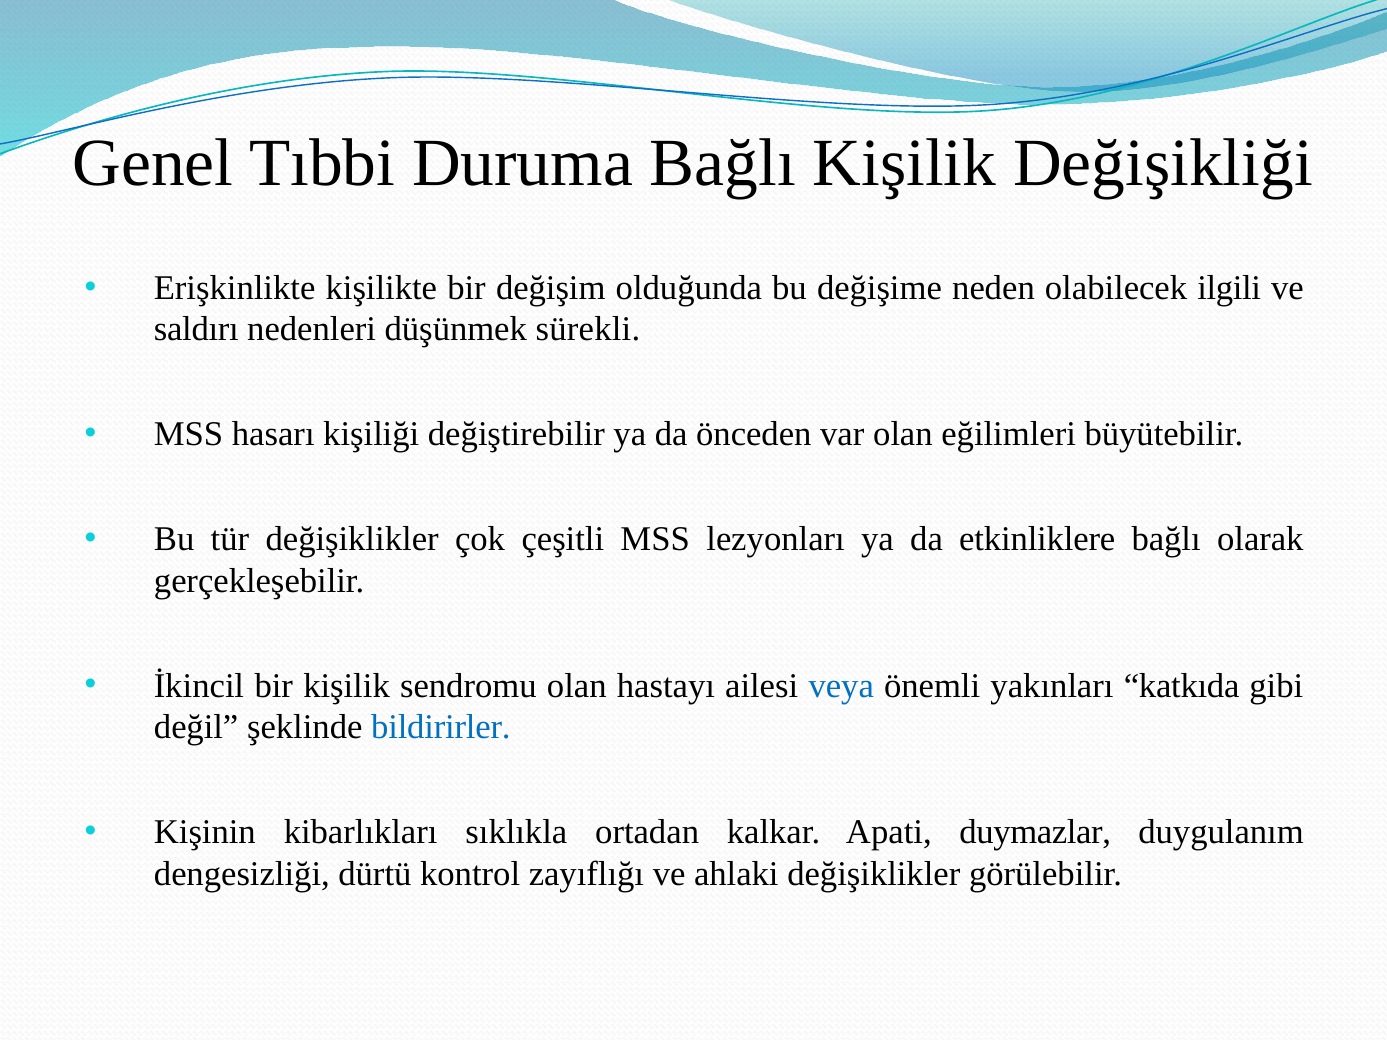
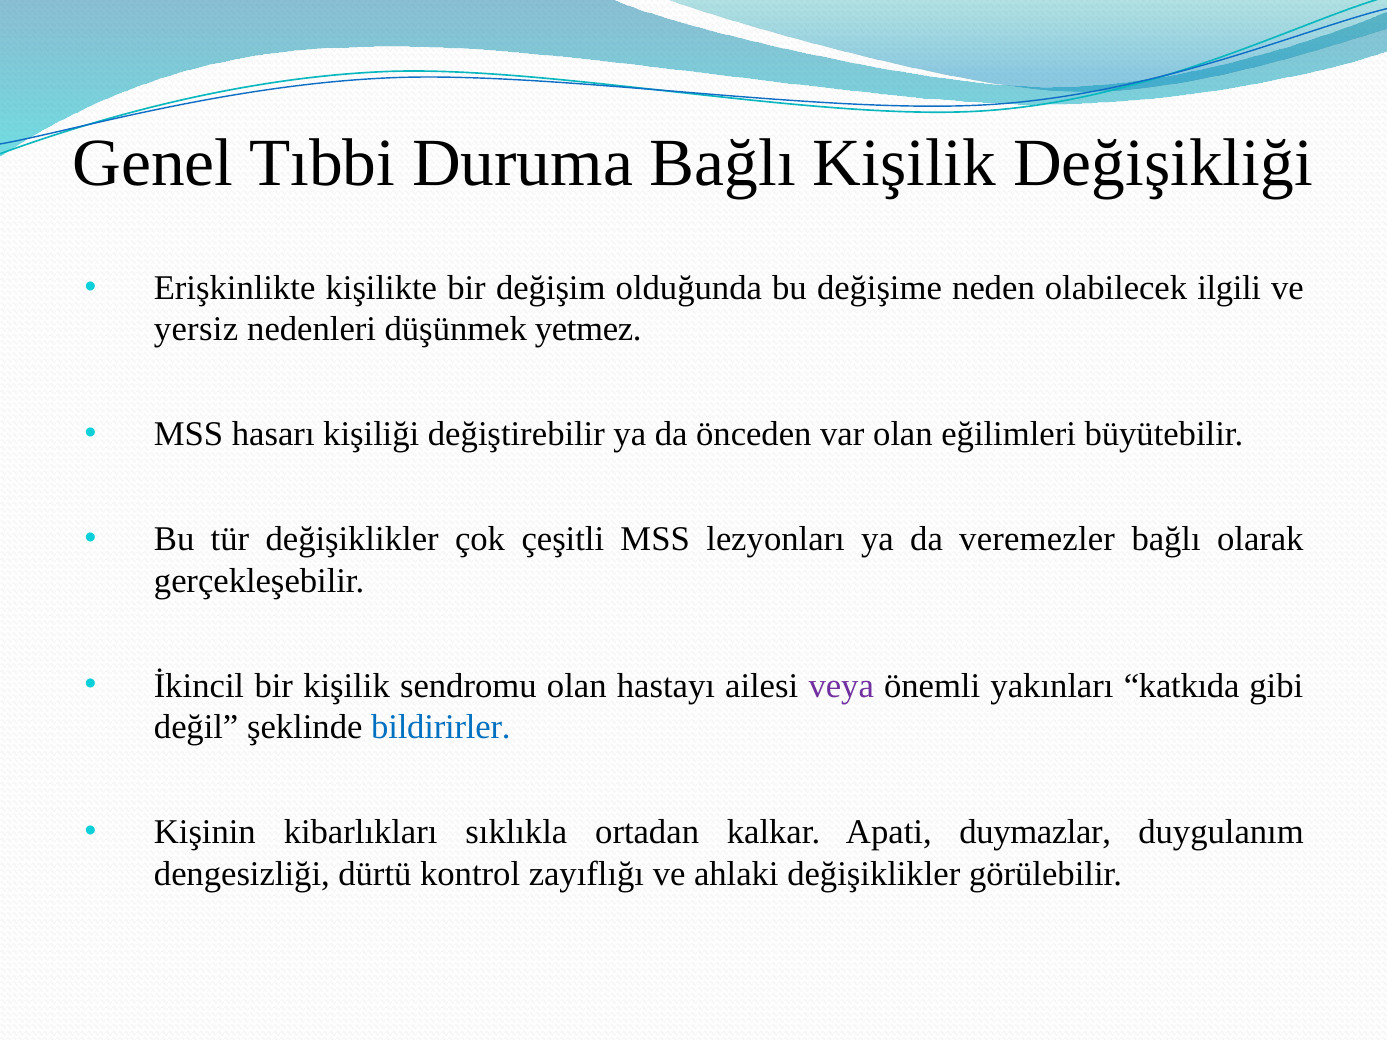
saldırı: saldırı -> yersiz (196, 330)
sürekli: sürekli -> yetmez (588, 330)
etkinliklere: etkinliklere -> veremezler (1037, 539)
veya colour: blue -> purple (841, 686)
